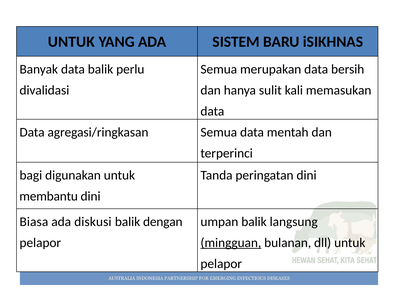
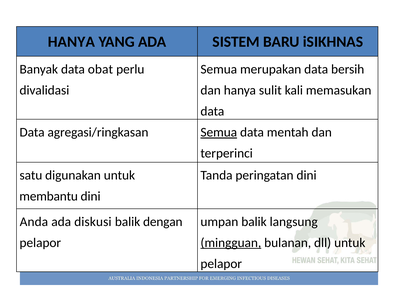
UNTUK: UNTUK -> HANYA (71, 42)
data balik: balik -> obat (100, 69)
Semua underline: none -> present (219, 133)
bagi: bagi -> satu (31, 176)
Biasa: Biasa -> Anda (34, 222)
